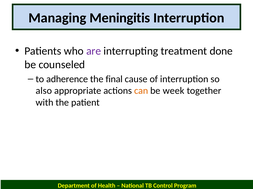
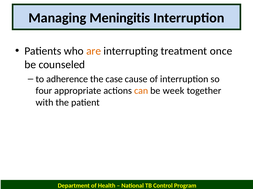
are colour: purple -> orange (94, 51)
done: done -> once (221, 51)
final: final -> case (114, 79)
also: also -> four (44, 91)
